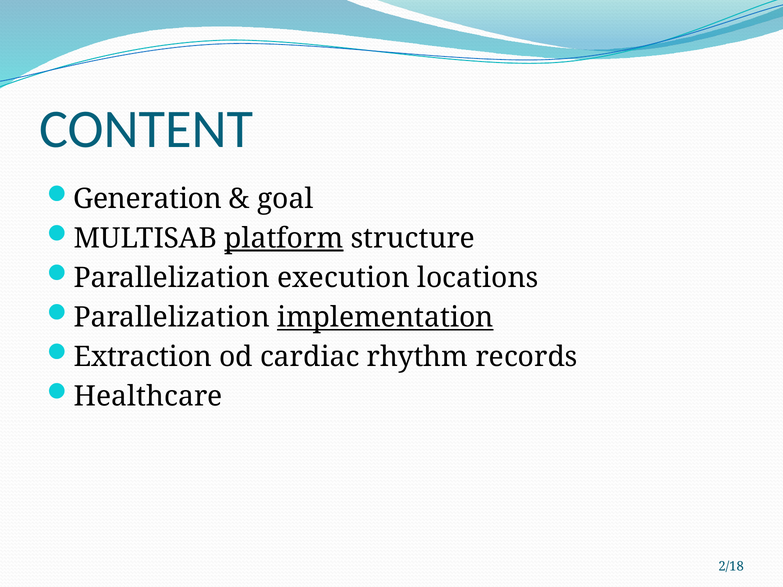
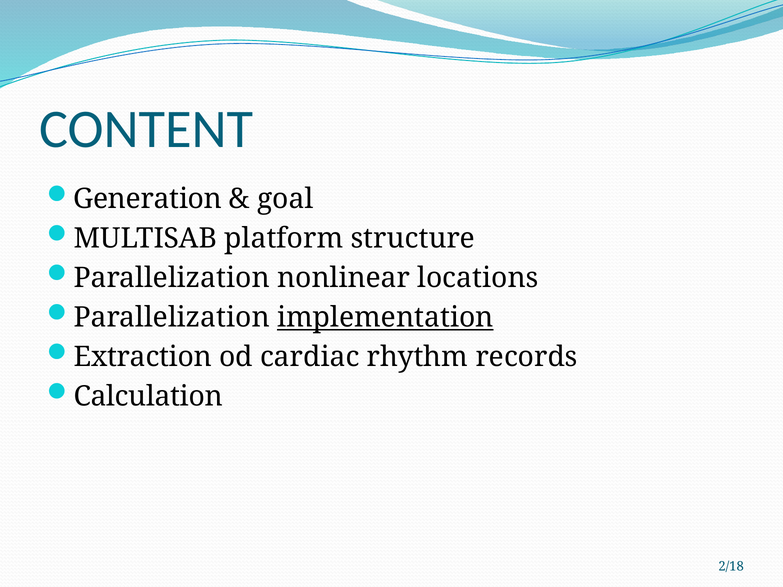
platform underline: present -> none (284, 239)
execution: execution -> nonlinear (344, 278)
Healthcare: Healthcare -> Calculation (148, 397)
